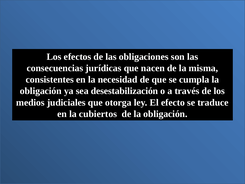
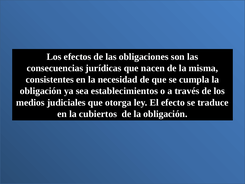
desestabilización: desestabilización -> establecimientos (124, 91)
